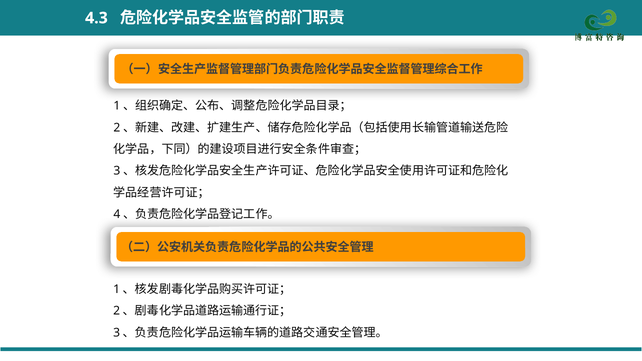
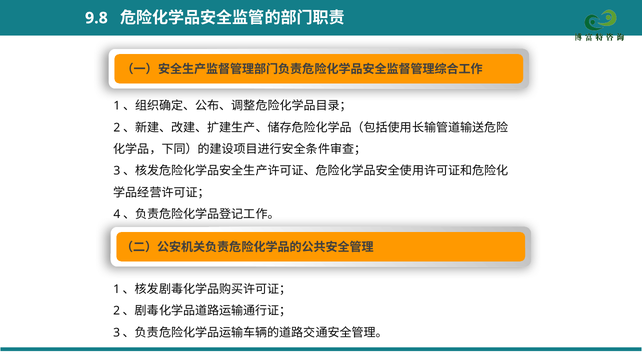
4.3: 4.3 -> 9.8 (96, 18)
